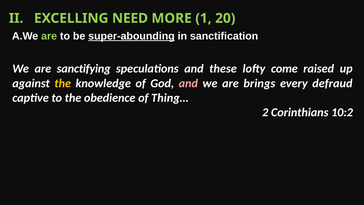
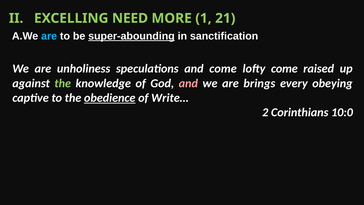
20: 20 -> 21 (225, 18)
are colour: light green -> light blue (49, 36)
sanctifying: sanctifying -> unholiness (84, 69)
and these: these -> come (223, 69)
the colour: yellow -> light green (63, 83)
defraud: defraud -> obeying (332, 83)
obedience underline: none -> present (110, 98)
Thing…: Thing… -> Write… (170, 98)
10:2: 10:2 -> 10:0 (342, 112)
